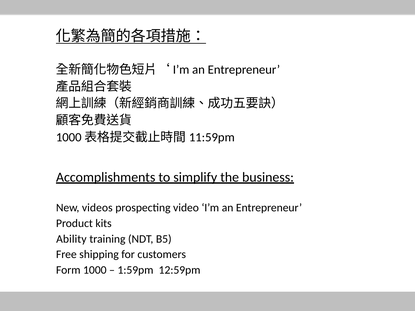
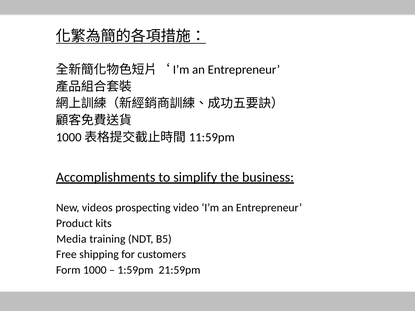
Ability: Ability -> Media (71, 239)
12:59pm: 12:59pm -> 21:59pm (180, 270)
